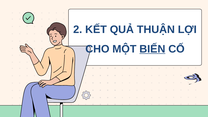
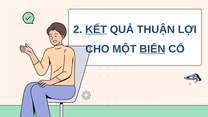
KẾT underline: none -> present (96, 29)
